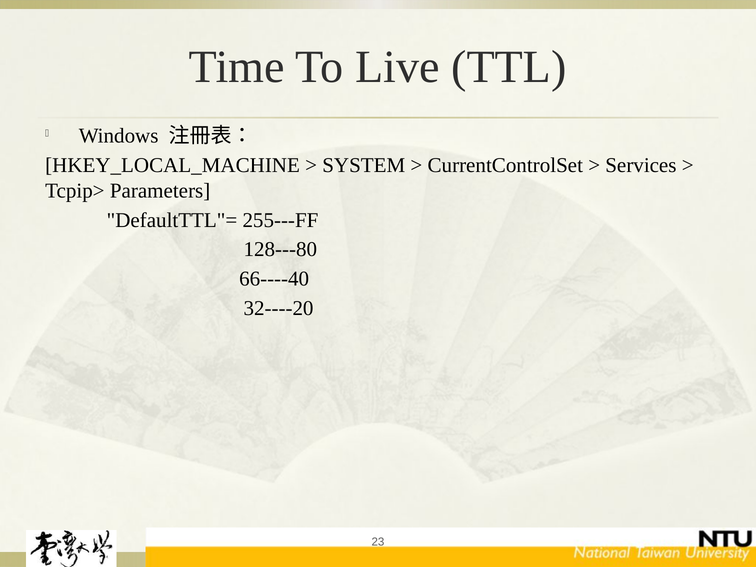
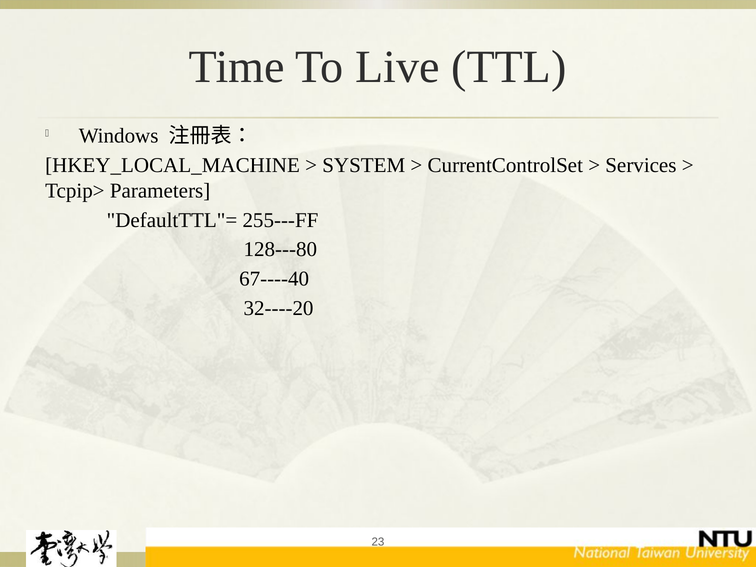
66----40: 66----40 -> 67----40 (274, 279)
